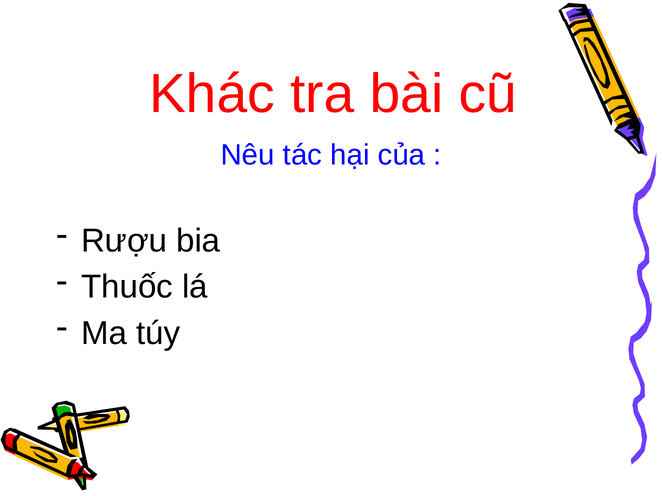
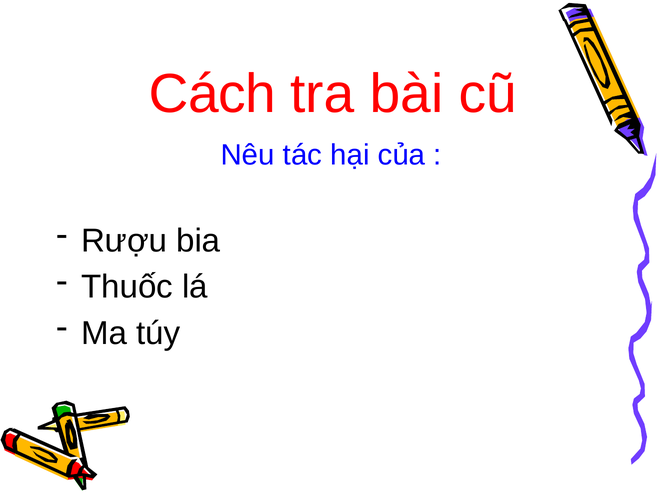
Khác: Khác -> Cách (212, 94)
